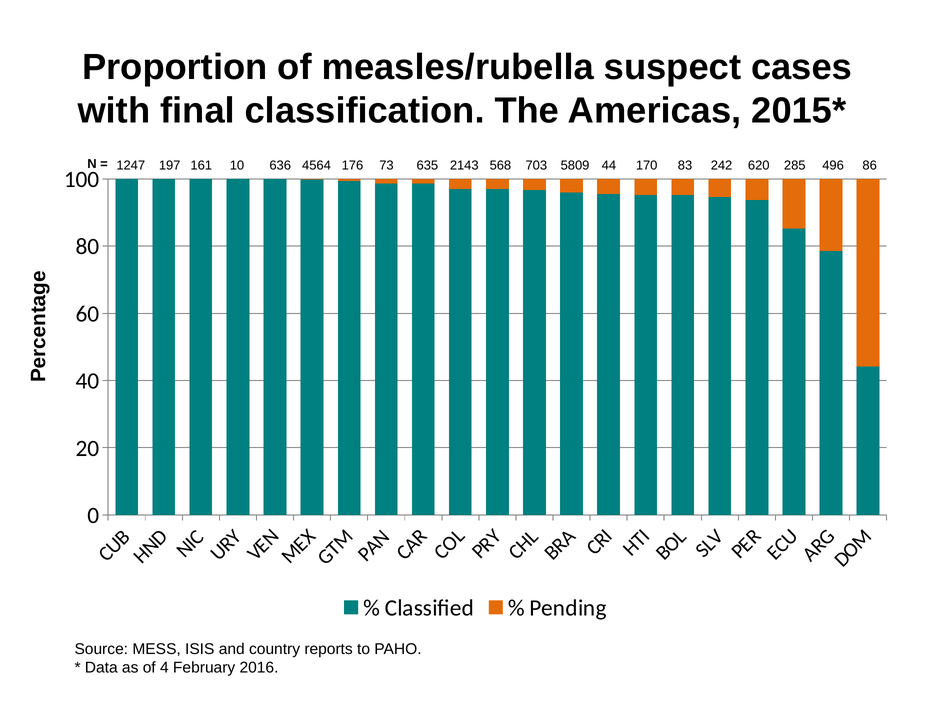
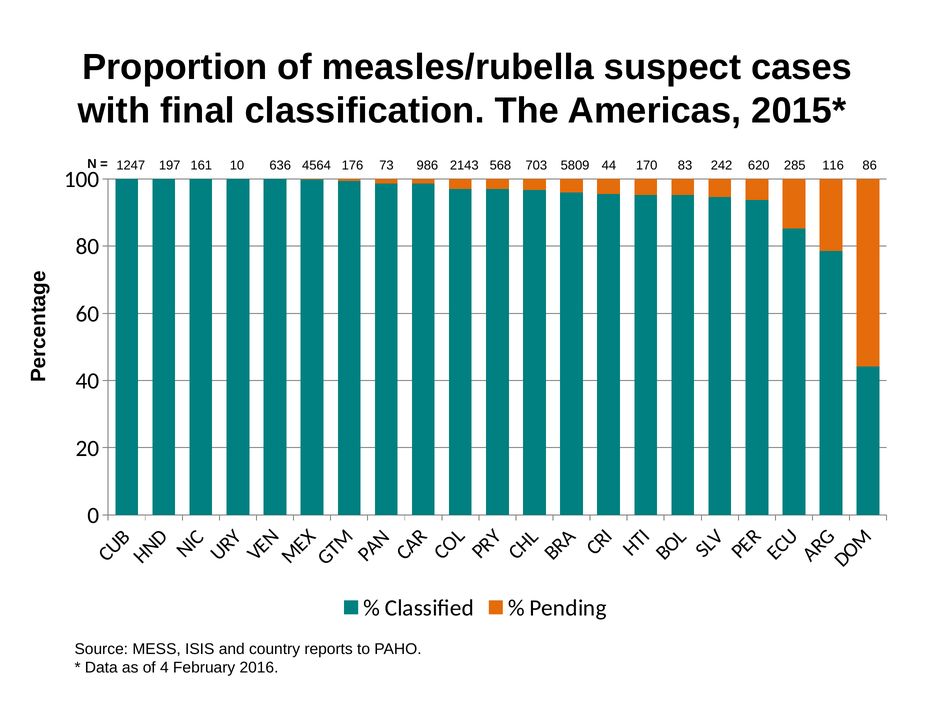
635: 635 -> 986 (427, 165)
496: 496 -> 116 (833, 165)
